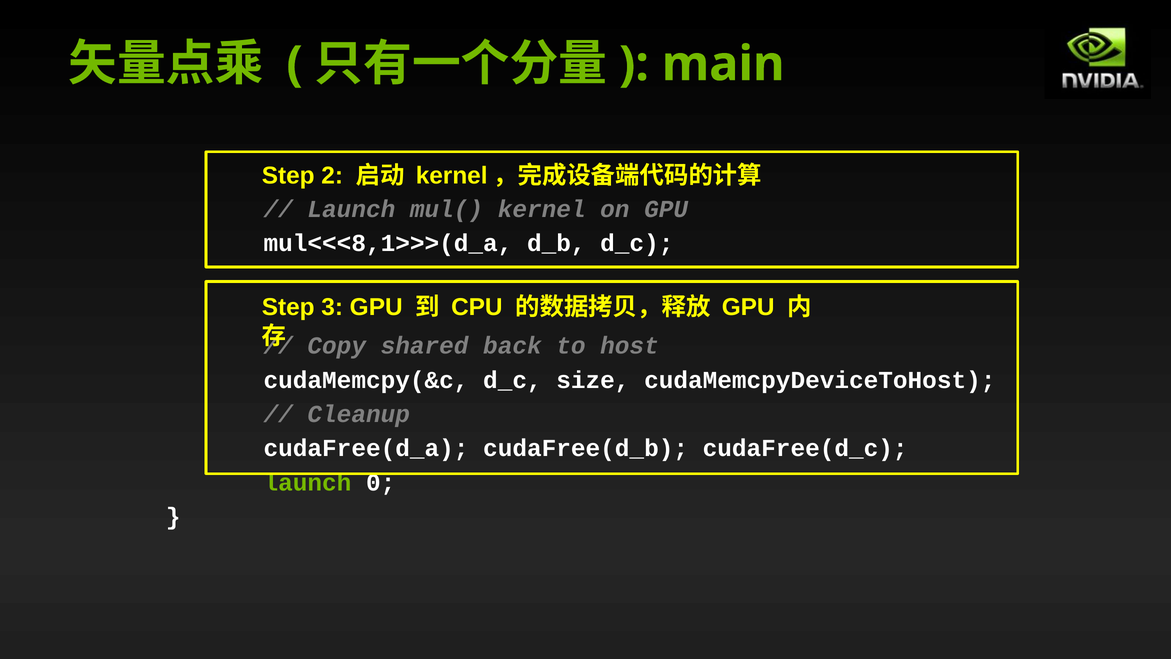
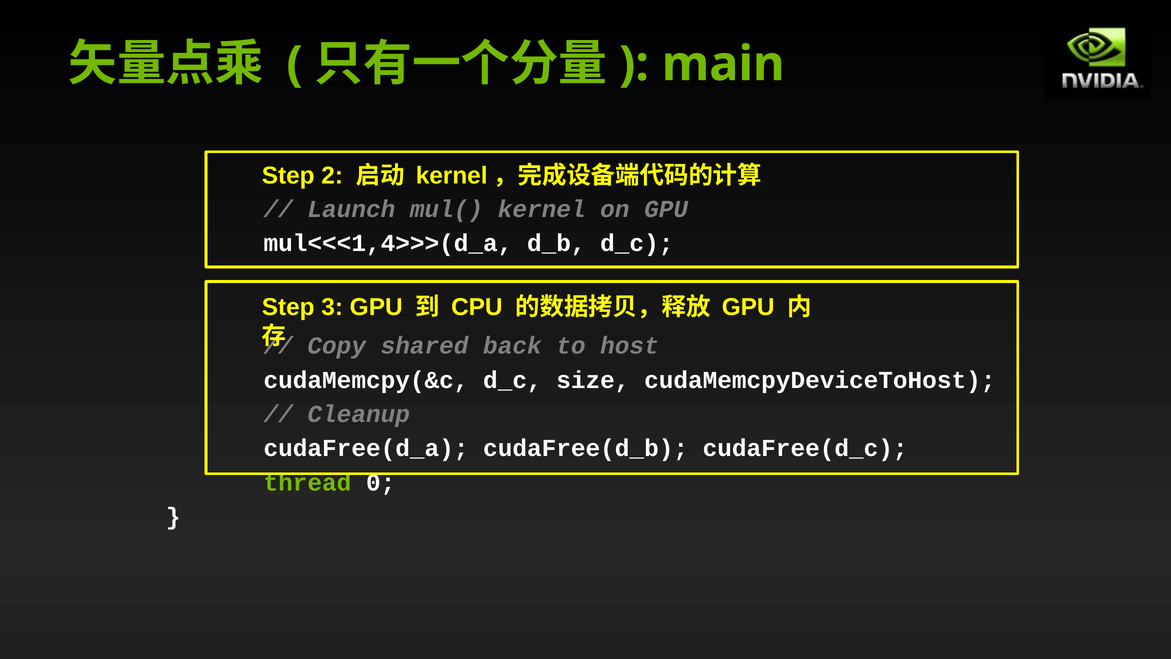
mul<<<8,1>>>(d_a: mul<<<8,1>>>(d_a -> mul<<<1,4>>>(d_a (388, 243)
launch: launch -> thread (307, 482)
